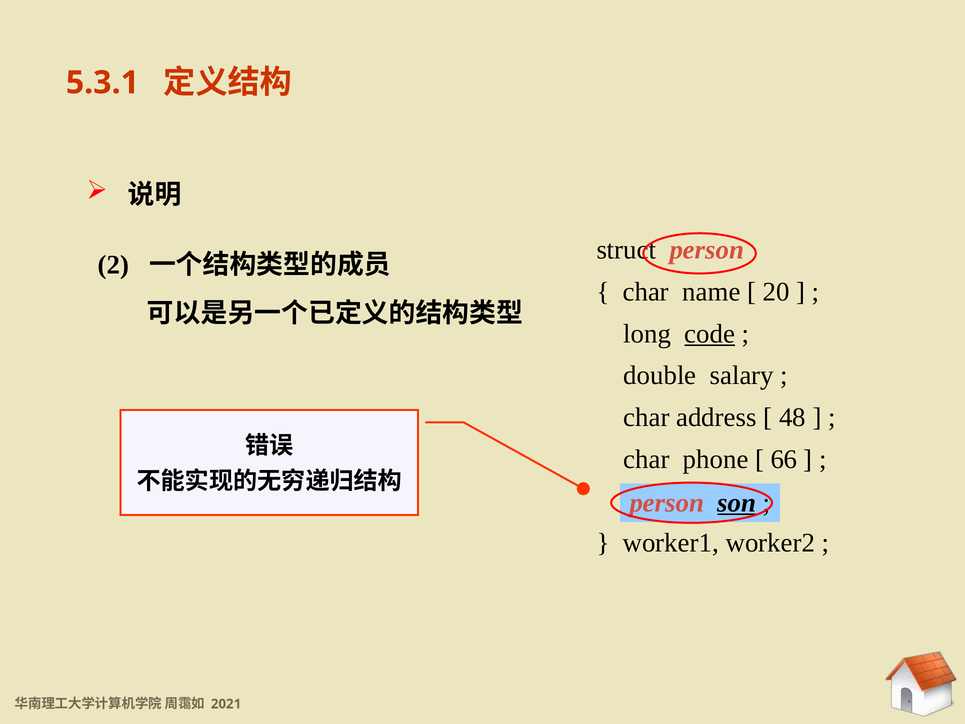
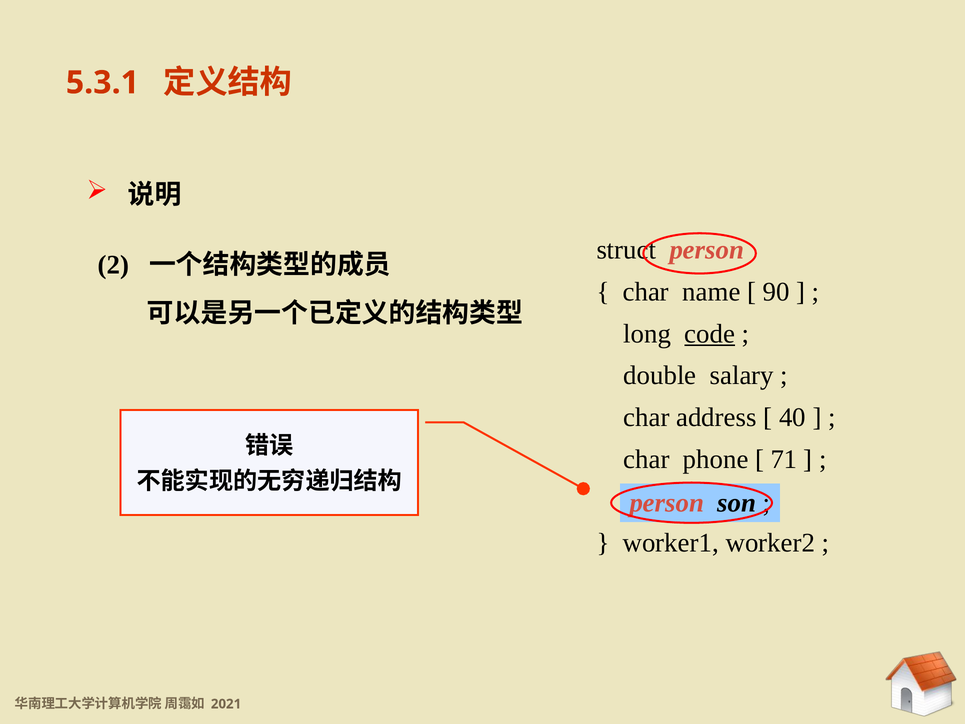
20: 20 -> 90 (776, 292)
48: 48 -> 40 (792, 417)
66: 66 -> 71 (784, 459)
son underline: present -> none (737, 503)
